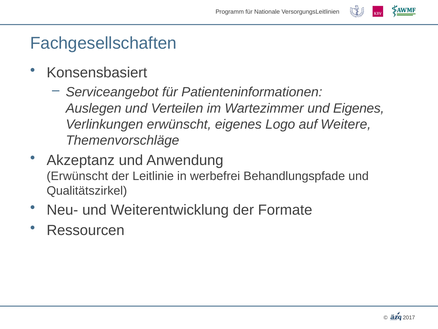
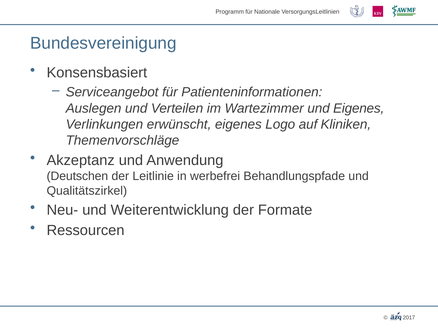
Fachgesellschaften: Fachgesellschaften -> Bundesvereinigung (103, 43)
Weitere: Weitere -> Kliniken (346, 124)
Erwünscht: Erwünscht -> Deutschen (77, 176)
